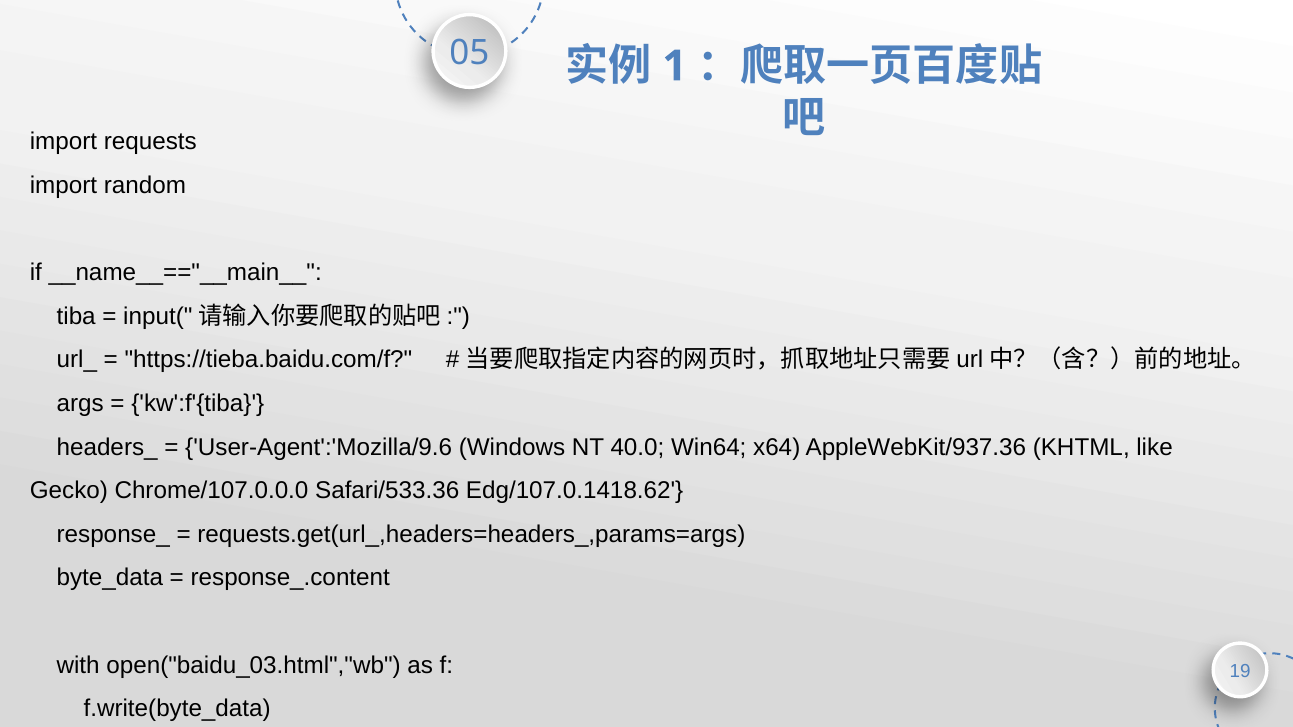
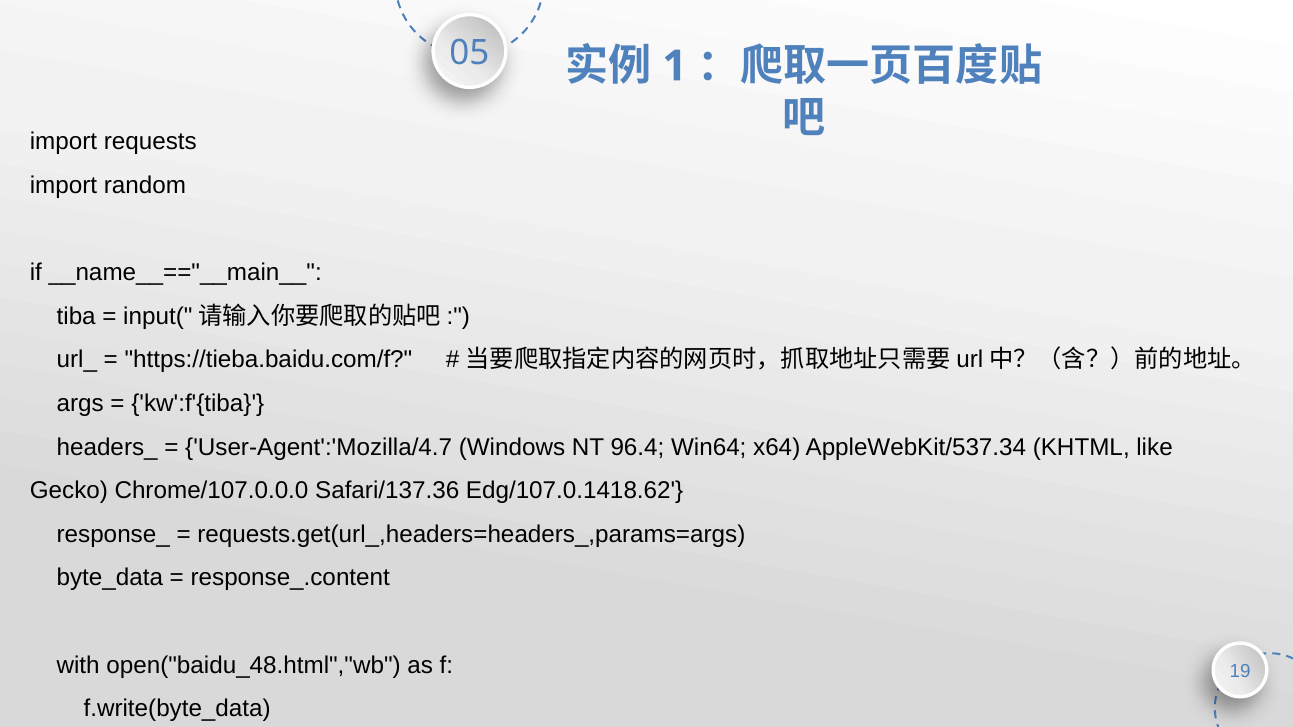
User-Agent':'Mozilla/9.6: User-Agent':'Mozilla/9.6 -> User-Agent':'Mozilla/4.7 (319, 447)
40.0: 40.0 -> 96.4 (637, 447)
AppleWebKit/937.36: AppleWebKit/937.36 -> AppleWebKit/537.34 (916, 447)
Safari/533.36: Safari/533.36 -> Safari/137.36 (387, 491)
open("baidu_03.html","wb: open("baidu_03.html","wb -> open("baidu_48.html","wb (254, 665)
